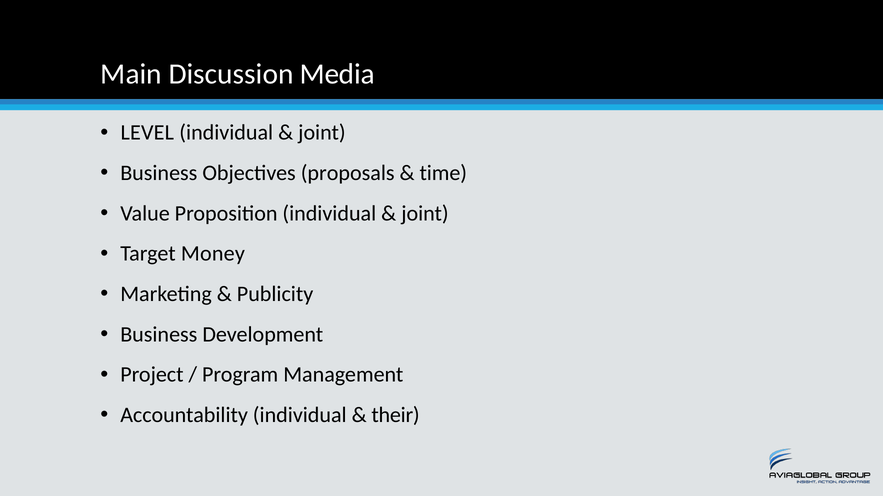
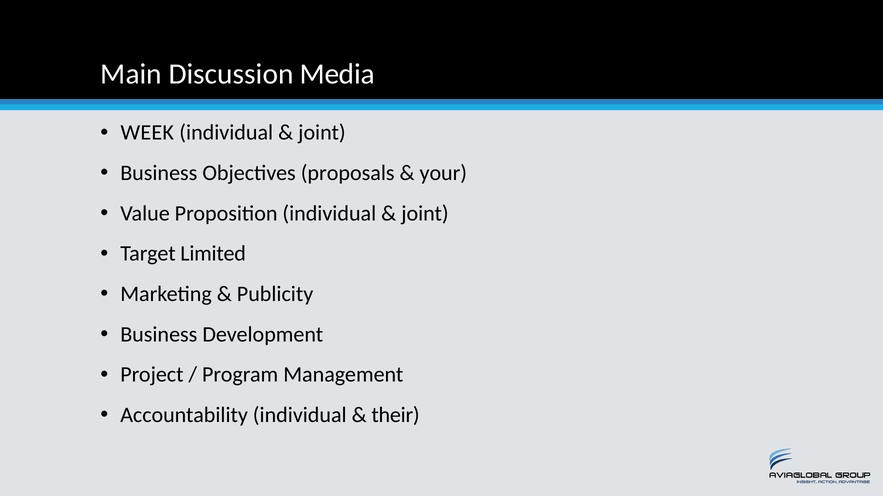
LEVEL: LEVEL -> WEEK (147, 133)
time: time -> your (443, 173)
Money: Money -> Limited (213, 254)
